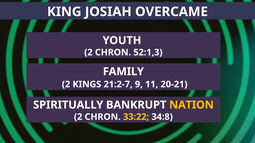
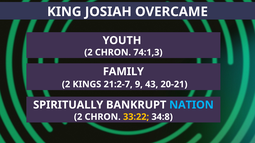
52:1,3: 52:1,3 -> 74:1,3 (148, 53)
11: 11 -> 43 (152, 85)
NATION colour: yellow -> light blue (191, 105)
